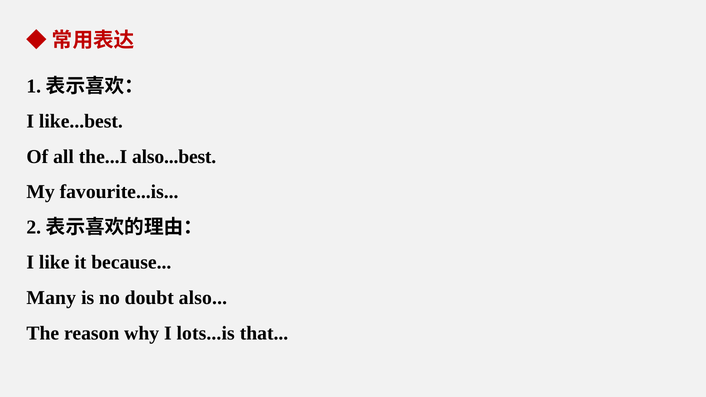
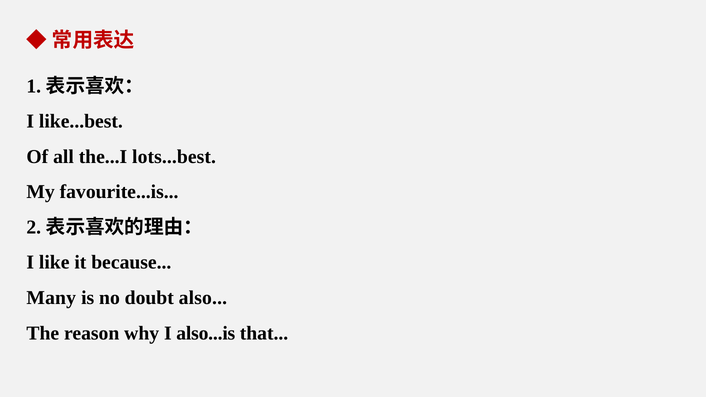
also...best: also...best -> lots...best (174, 157)
lots...is: lots...is -> also...is (206, 333)
